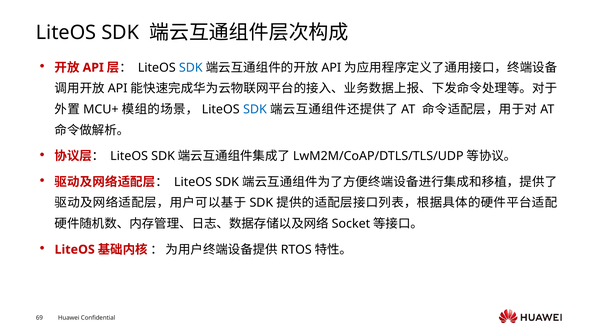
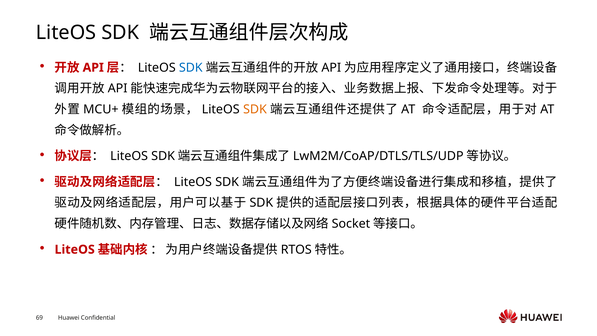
SDK colour: blue -> orange (255, 109)
